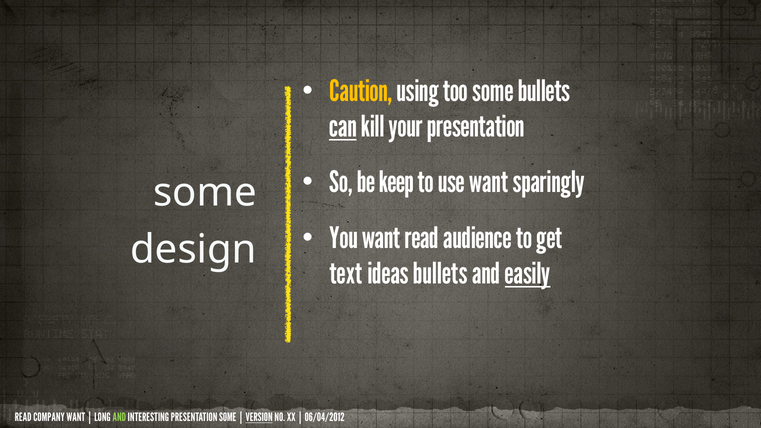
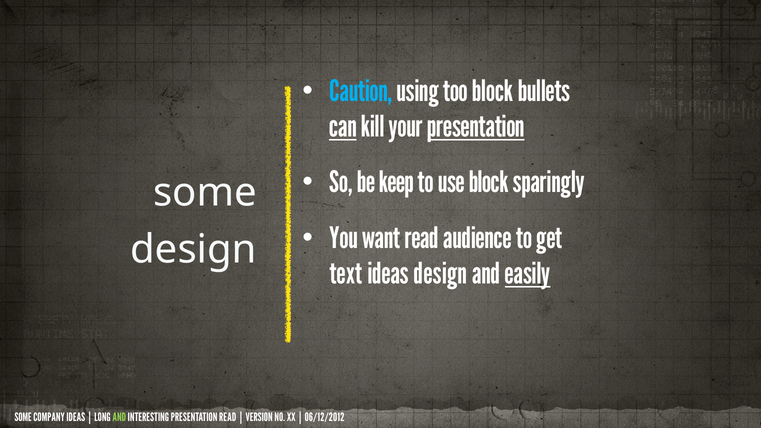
Caution colour: yellow -> light blue (361, 91)
too some: some -> block (493, 91)
presentation underline: none -> present (476, 127)
use want: want -> block (489, 183)
ideas bullets: bullets -> design (440, 274)
READ: READ -> SOME (23, 418)
COMPANY WANT: WANT -> IDEAS (76, 418)
PRESENTATION SOME: SOME -> READ (228, 418)
VERSION underline: present -> none (259, 418)
06/04/2012: 06/04/2012 -> 06/12/2012 (325, 418)
